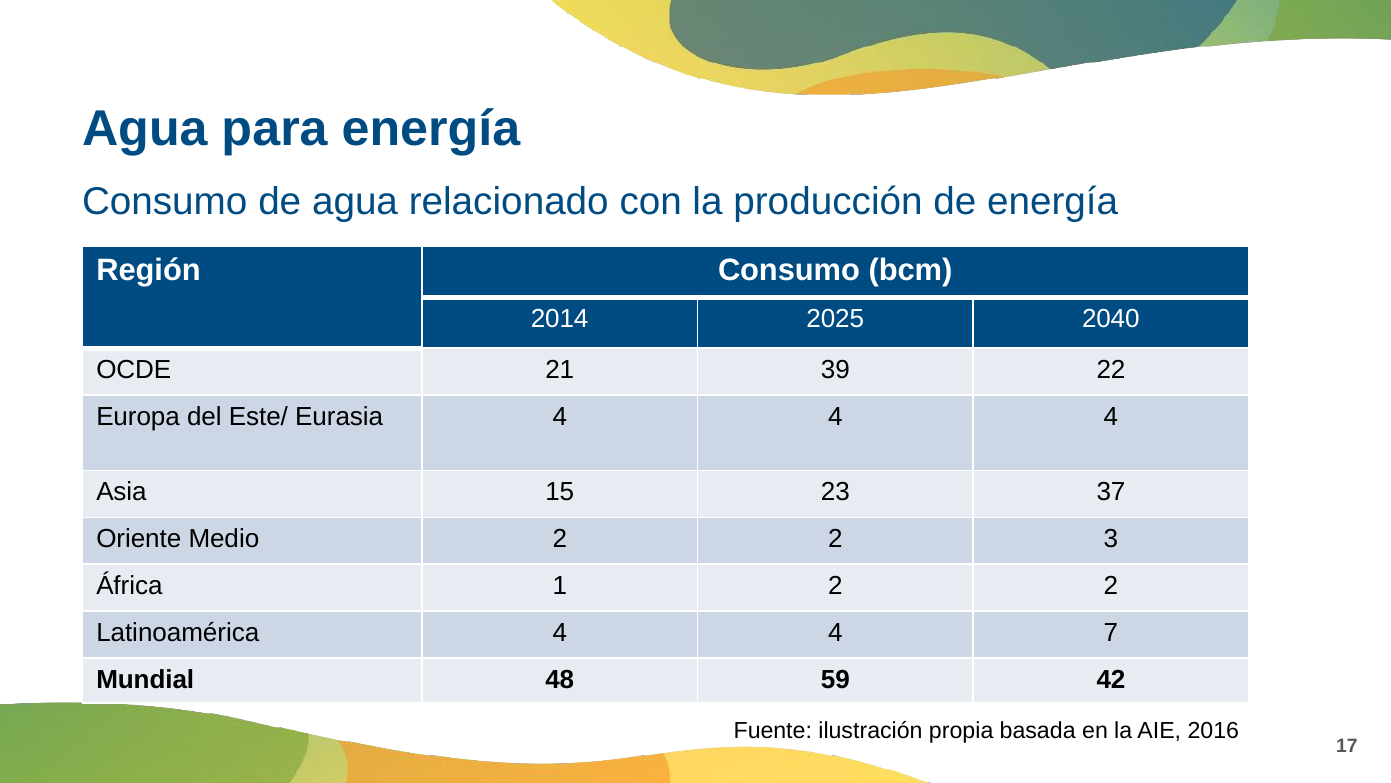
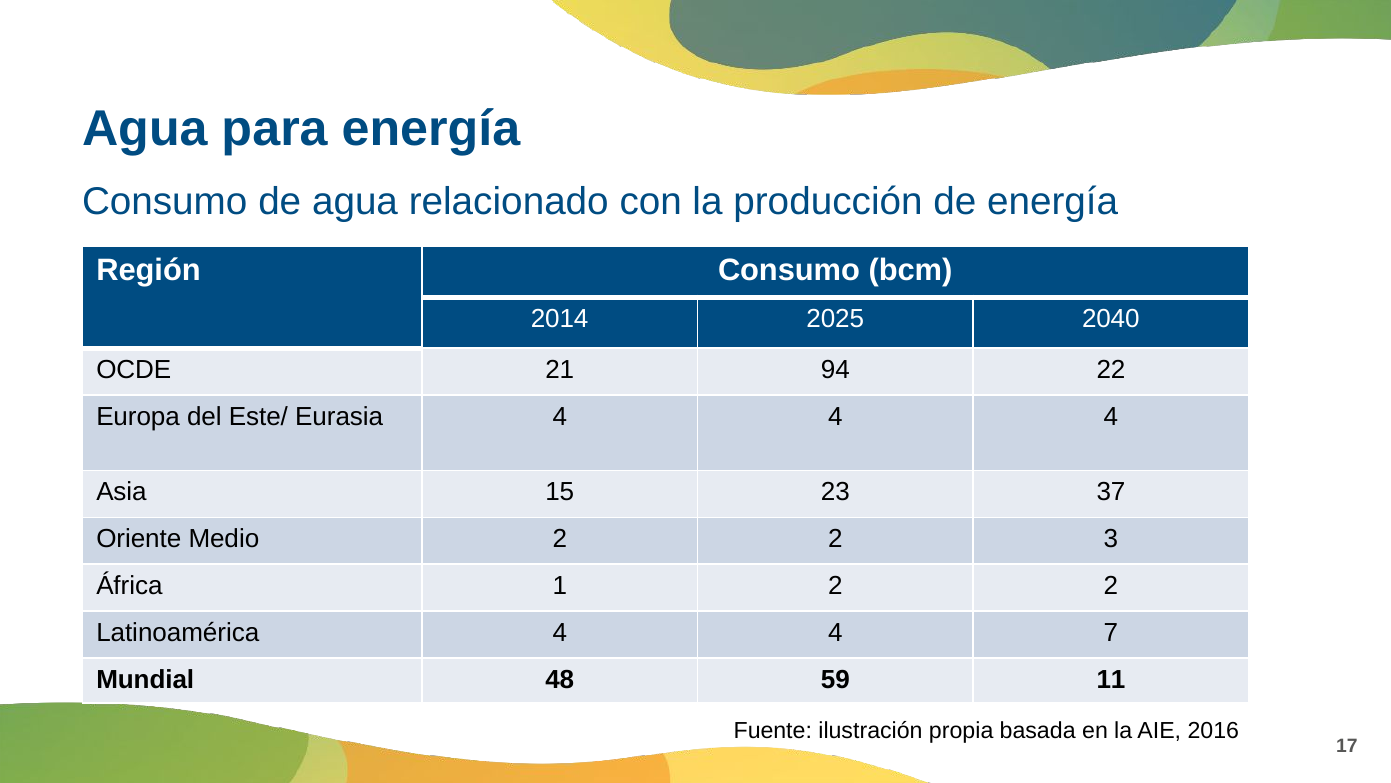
39: 39 -> 94 (835, 370)
42: 42 -> 11 (1111, 679)
